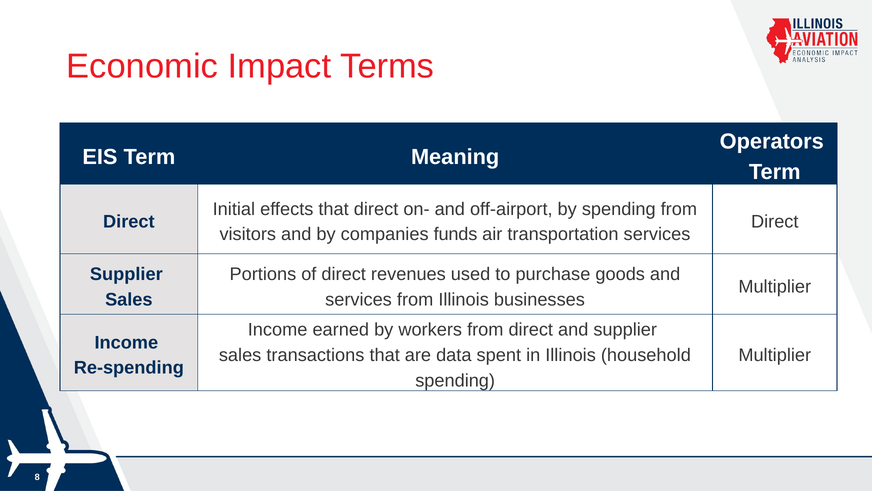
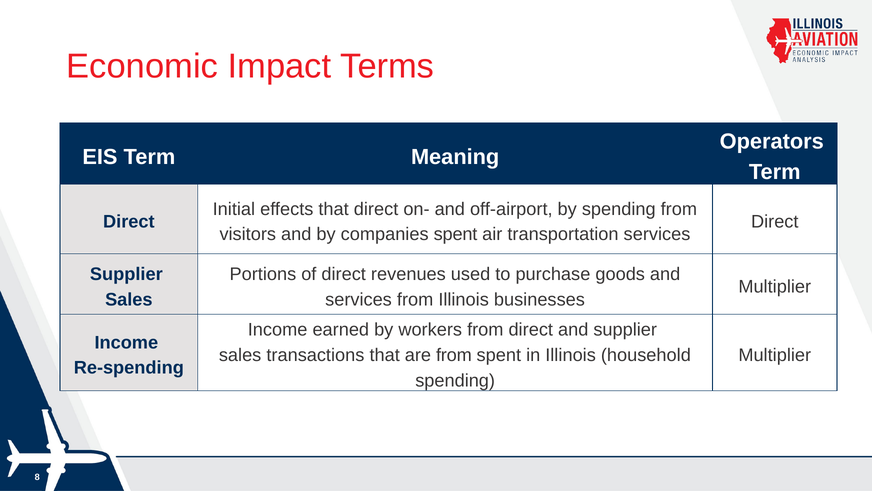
companies funds: funds -> spent (456, 234)
are data: data -> from (454, 355)
